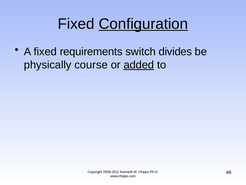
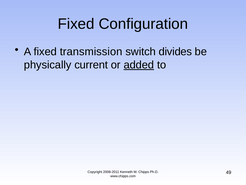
Configuration underline: present -> none (143, 24)
requirements: requirements -> transmission (91, 52)
course: course -> current (91, 65)
